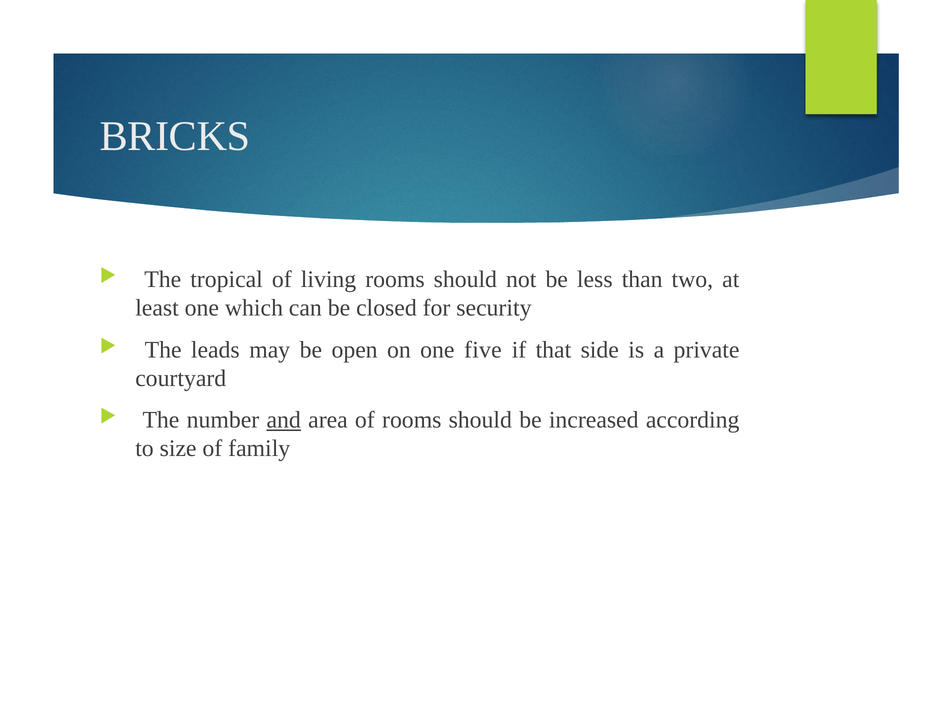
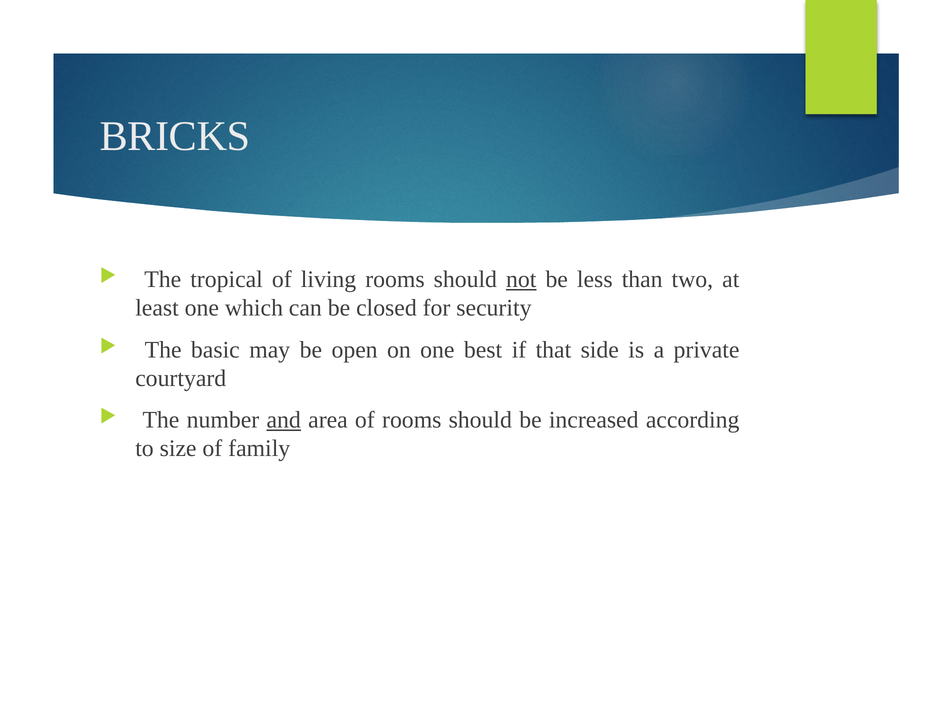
not underline: none -> present (521, 280)
leads: leads -> basic (215, 350)
five: five -> best (483, 350)
